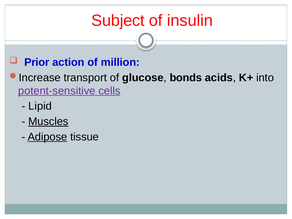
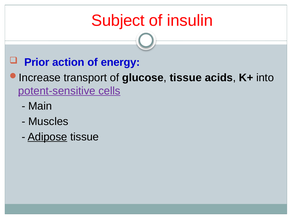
million: million -> energy (120, 62)
glucose bonds: bonds -> tissue (186, 78)
Lipid: Lipid -> Main (40, 106)
Muscles underline: present -> none (48, 121)
